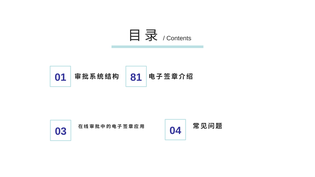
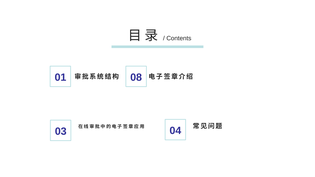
81: 81 -> 08 (136, 77)
